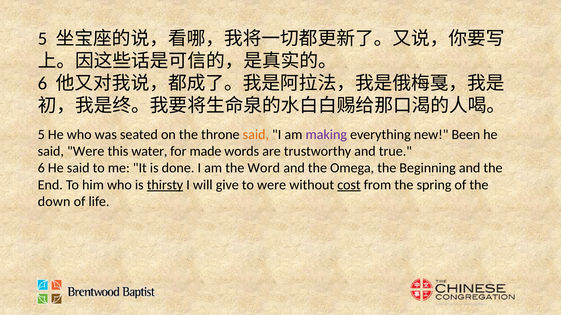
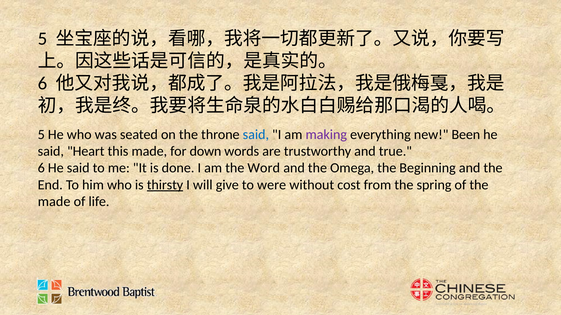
said colour: orange -> blue (256, 135)
said Were: Were -> Heart (86, 152)
this water: water -> made (149, 152)
made: made -> down (205, 152)
cost underline: present -> none (349, 185)
down: down -> made (54, 202)
